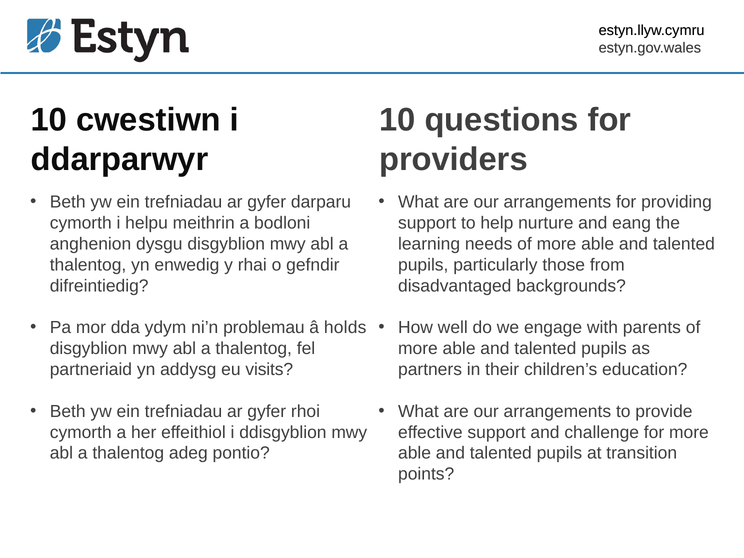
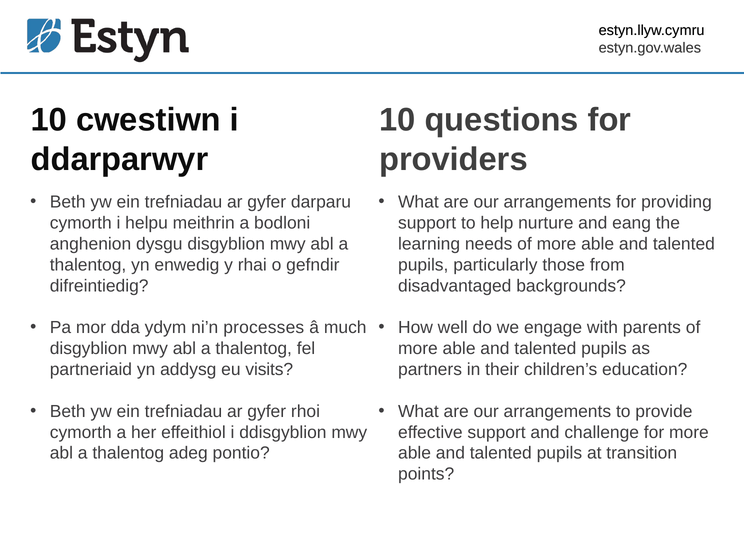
problemau: problemau -> processes (264, 328)
holds: holds -> much (345, 328)
